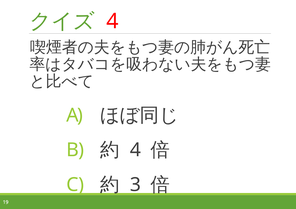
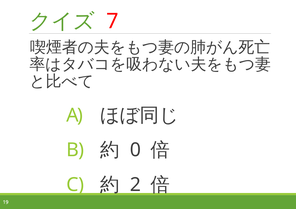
4: 4 -> 7 (112, 21)
4: 4 -> 0 (135, 150)
3: 3 -> 2 (135, 185)
